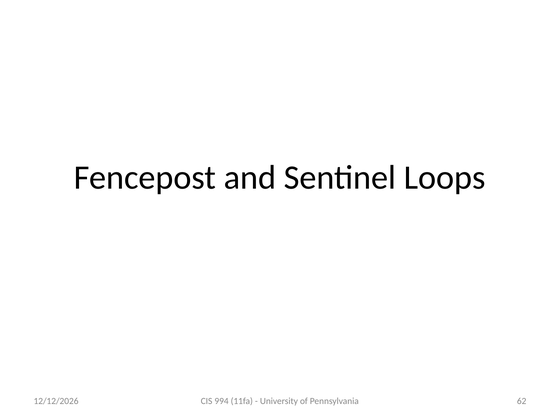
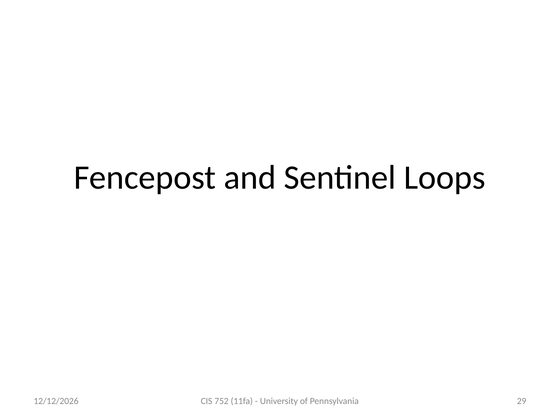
994: 994 -> 752 (222, 401)
62: 62 -> 29 (522, 401)
